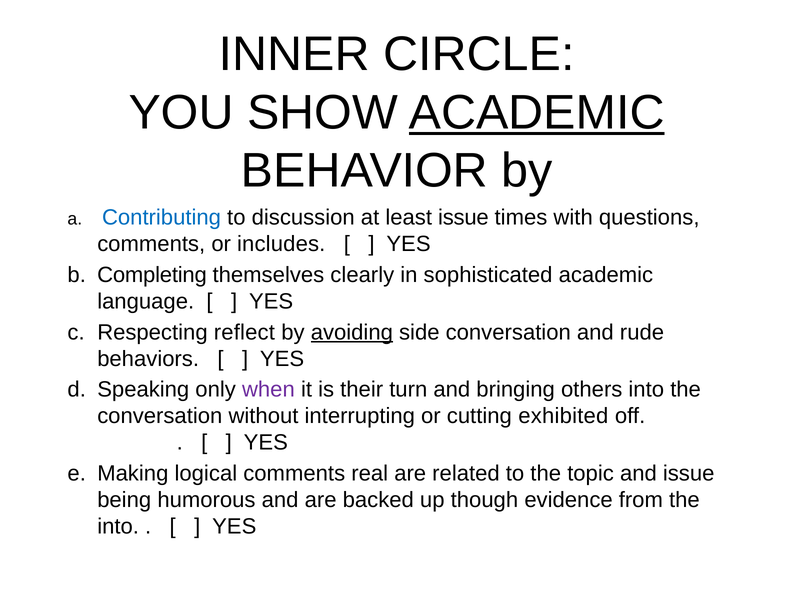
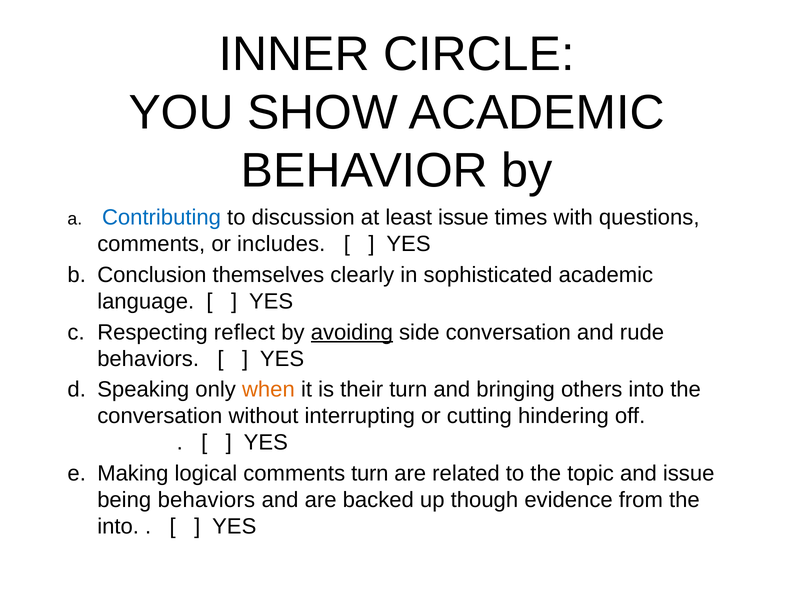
ACADEMIC underline: present -> none (537, 113)
Completing: Completing -> Conclusion (152, 275)
when colour: purple -> orange (268, 389)
exhibited: exhibited -> hindering (563, 416)
comments real: real -> turn (370, 473)
being humorous: humorous -> behaviors (206, 500)
